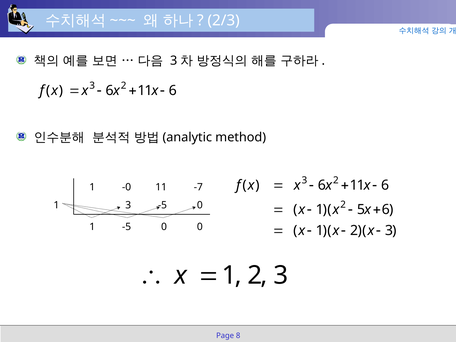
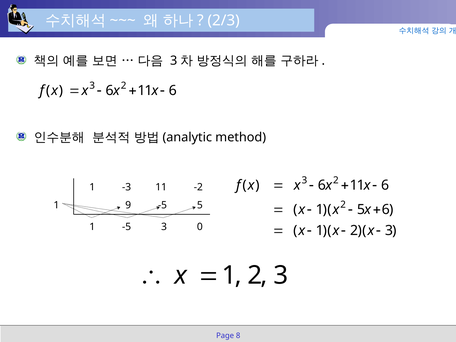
-0: -0 -> -3 (127, 187)
-7: -7 -> -2 (198, 187)
1 3: 3 -> 9 (128, 205)
0: 0 -> 5 (200, 205)
1 -5 0: 0 -> 3 (164, 227)
